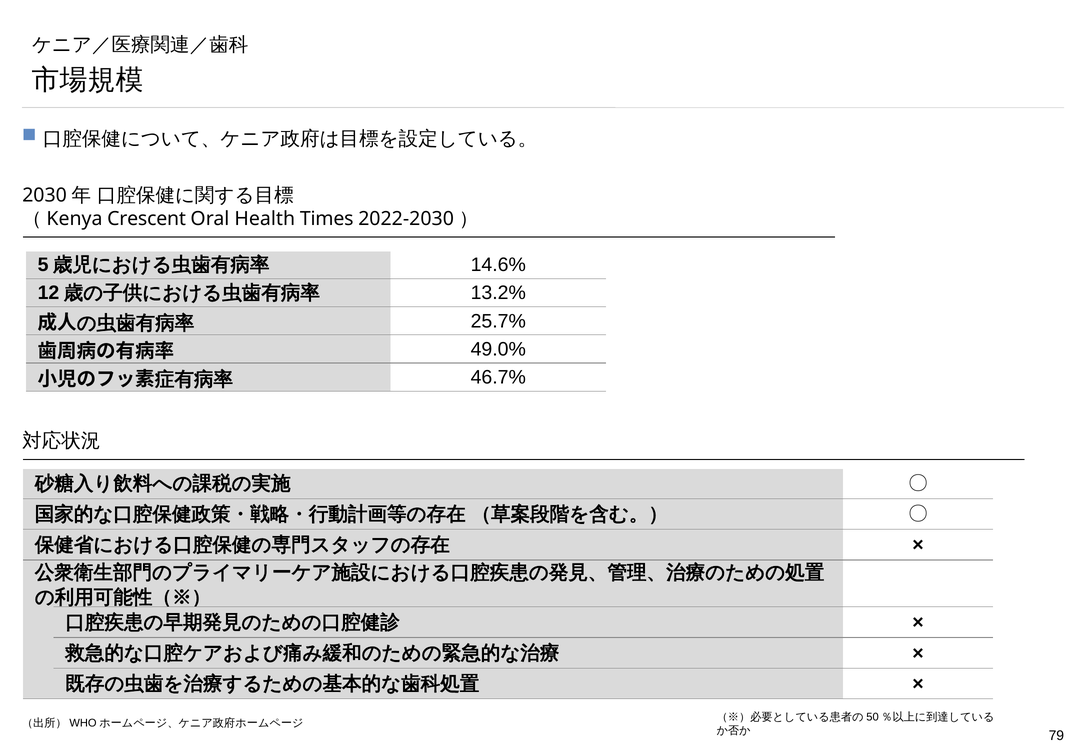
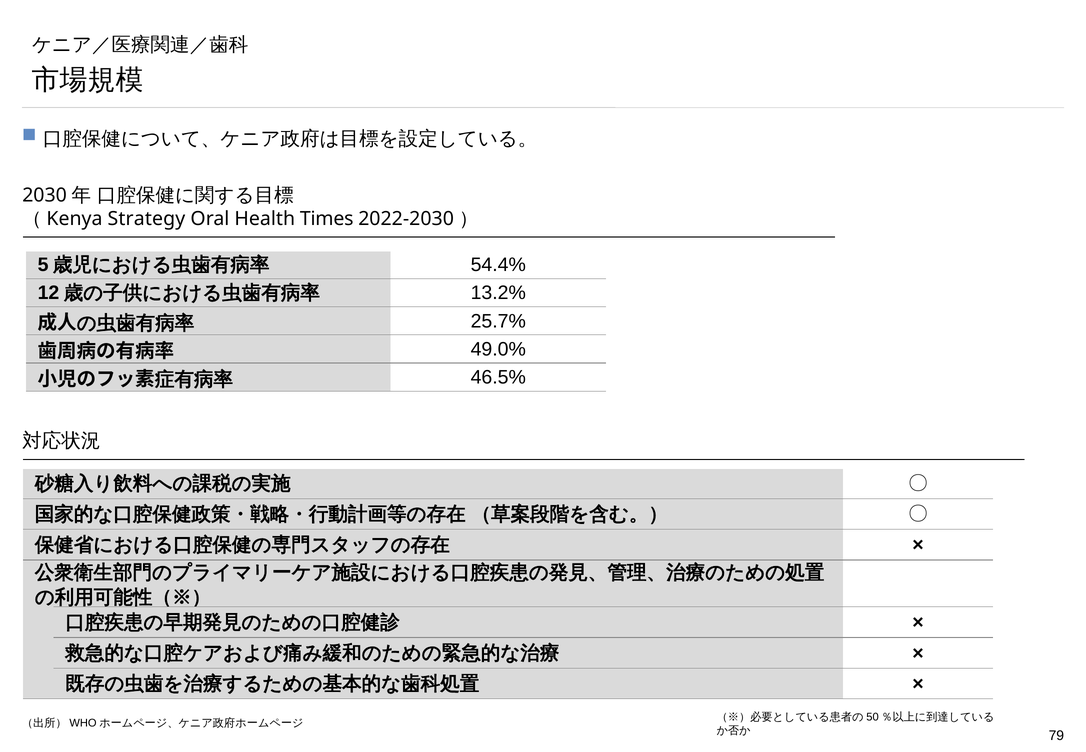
Crescent: Crescent -> Strategy (146, 219)
14.6%: 14.6% -> 54.4% (498, 265)
46.7%: 46.7% -> 46.5% (498, 377)
